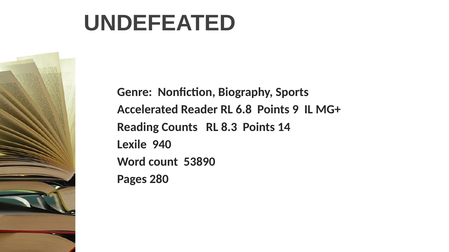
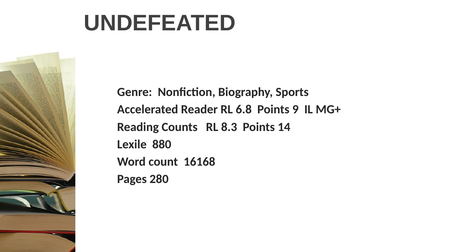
940: 940 -> 880 (162, 145)
53890: 53890 -> 16168 (199, 162)
